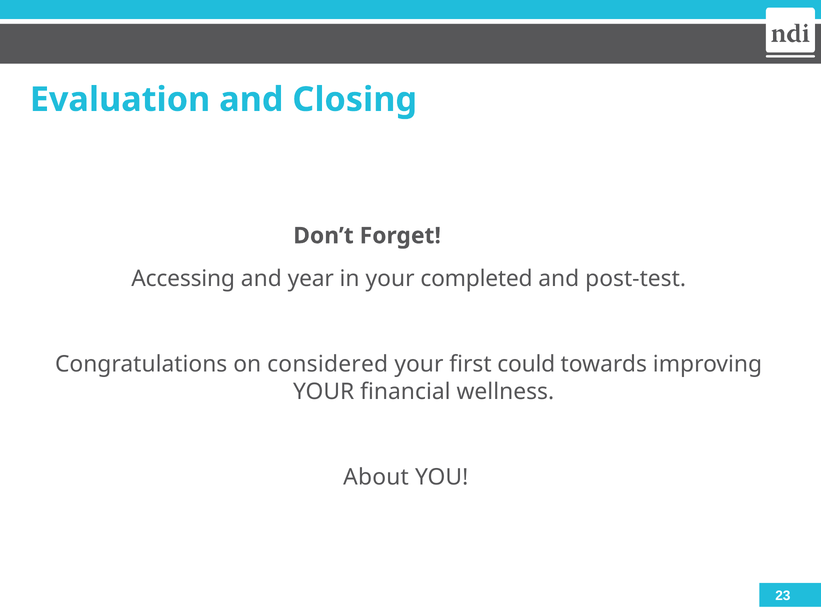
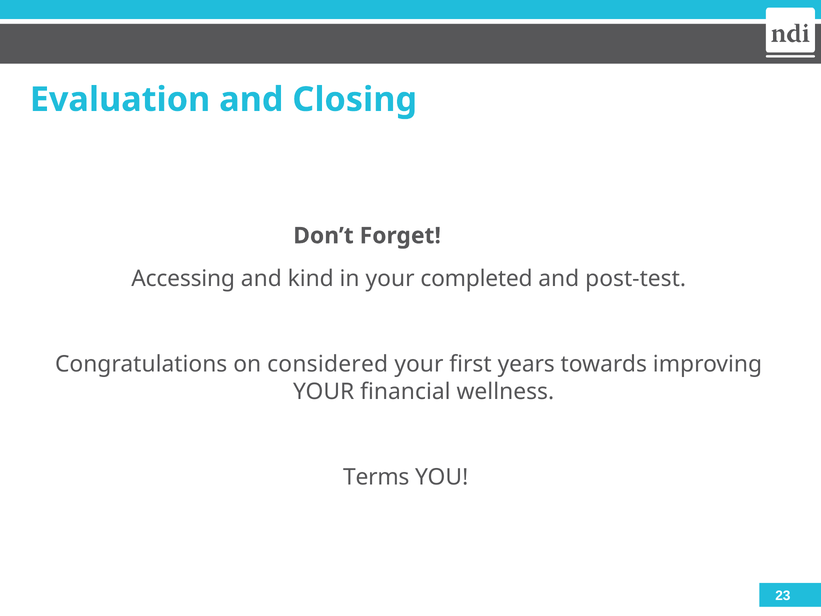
year: year -> kind (311, 278)
could: could -> years (526, 364)
About: About -> Terms (376, 477)
